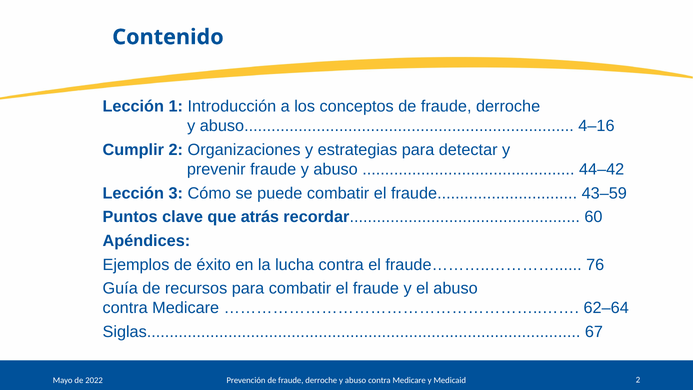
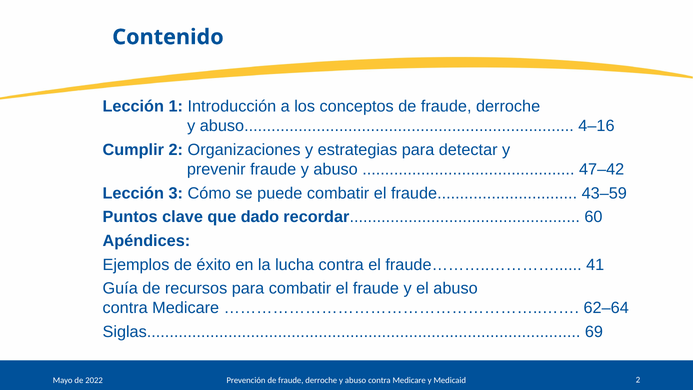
44–42: 44–42 -> 47–42 (602, 169)
atrás: atrás -> dado (260, 217)
76: 76 -> 41 (595, 265)
67: 67 -> 69 (594, 332)
